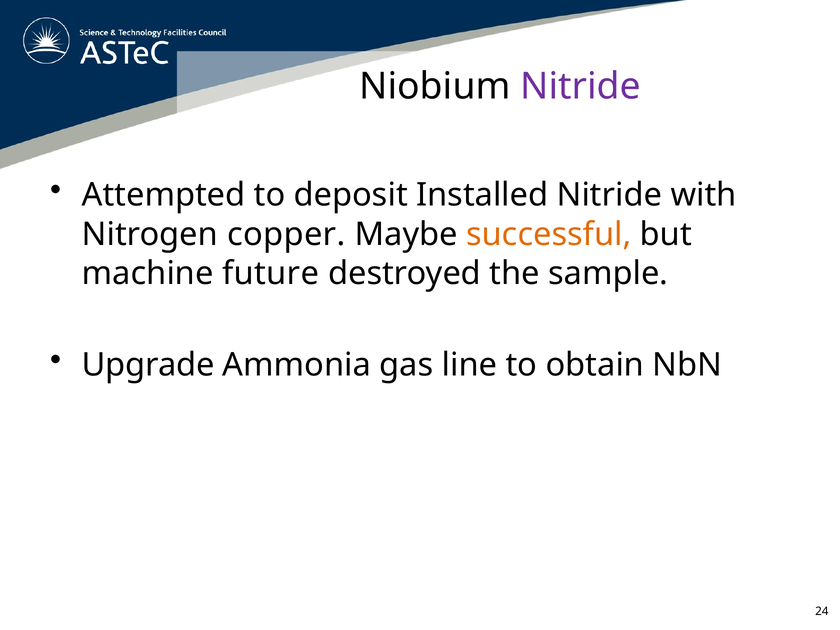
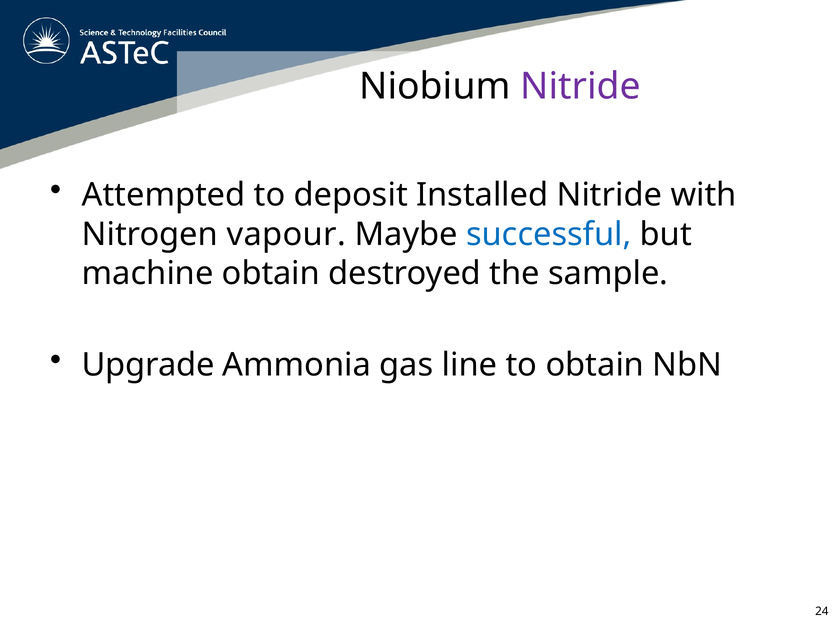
copper: copper -> vapour (286, 234)
successful colour: orange -> blue (549, 234)
machine future: future -> obtain (271, 274)
